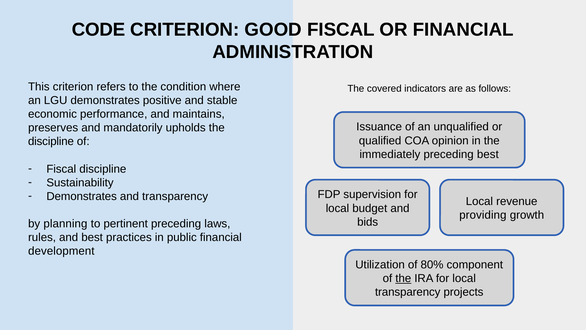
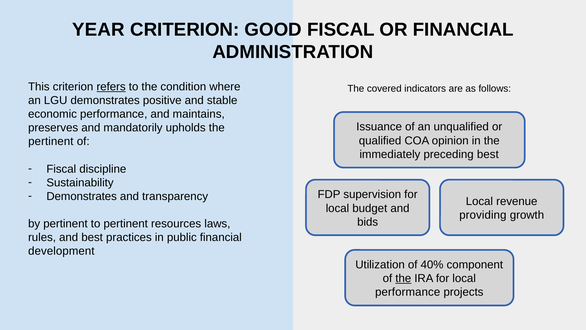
CODE: CODE -> YEAR (98, 30)
refers underline: none -> present (111, 87)
discipline: discipline -> pertinent (51, 141)
by planning: planning -> pertinent (65, 223)
pertinent preceding: preceding -> resources (176, 223)
80%: 80% -> 40% (432, 264)
transparency: transparency -> performance (408, 292)
